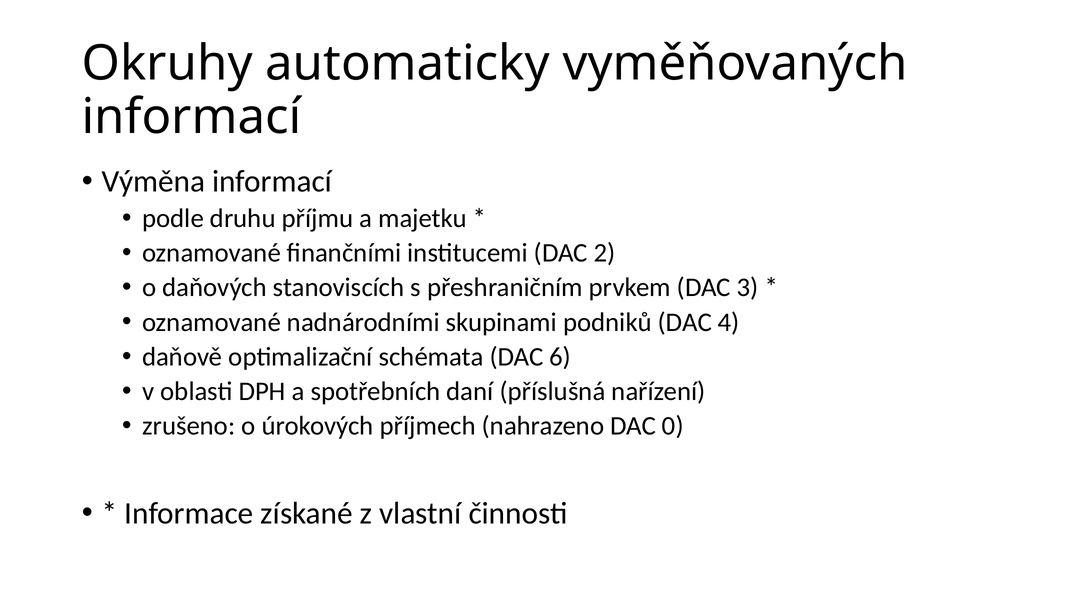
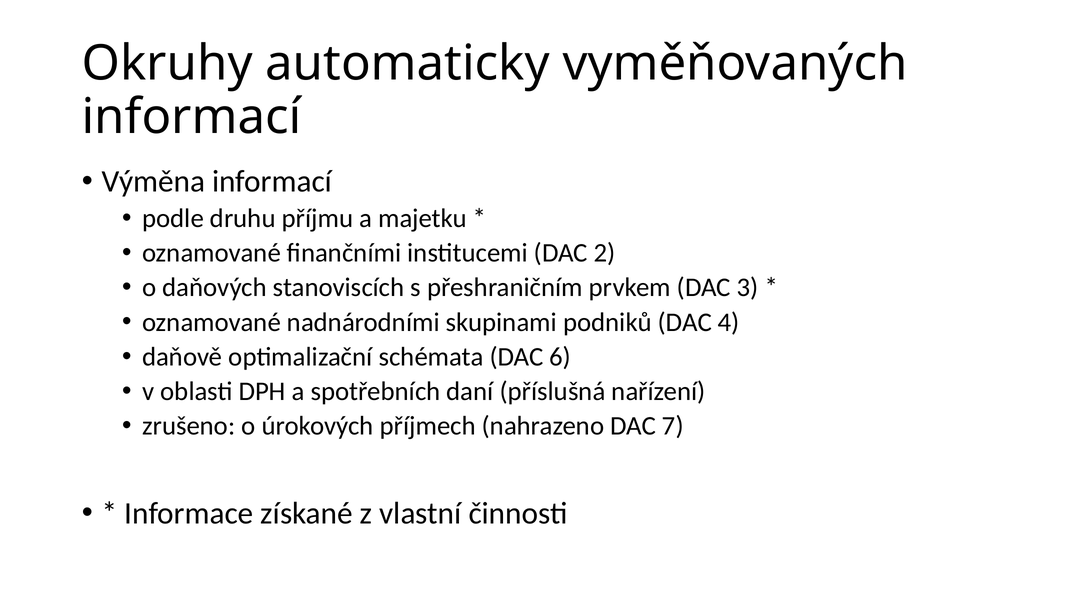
0: 0 -> 7 (673, 426)
